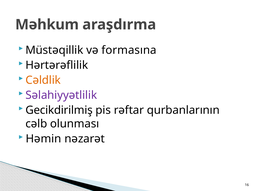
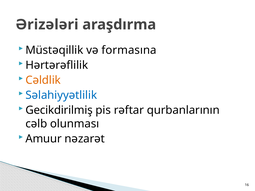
Məhkum: Məhkum -> Ərizələri (47, 25)
Səlahiyyətlilik colour: purple -> blue (61, 95)
Həmin: Həmin -> Amuur (44, 139)
